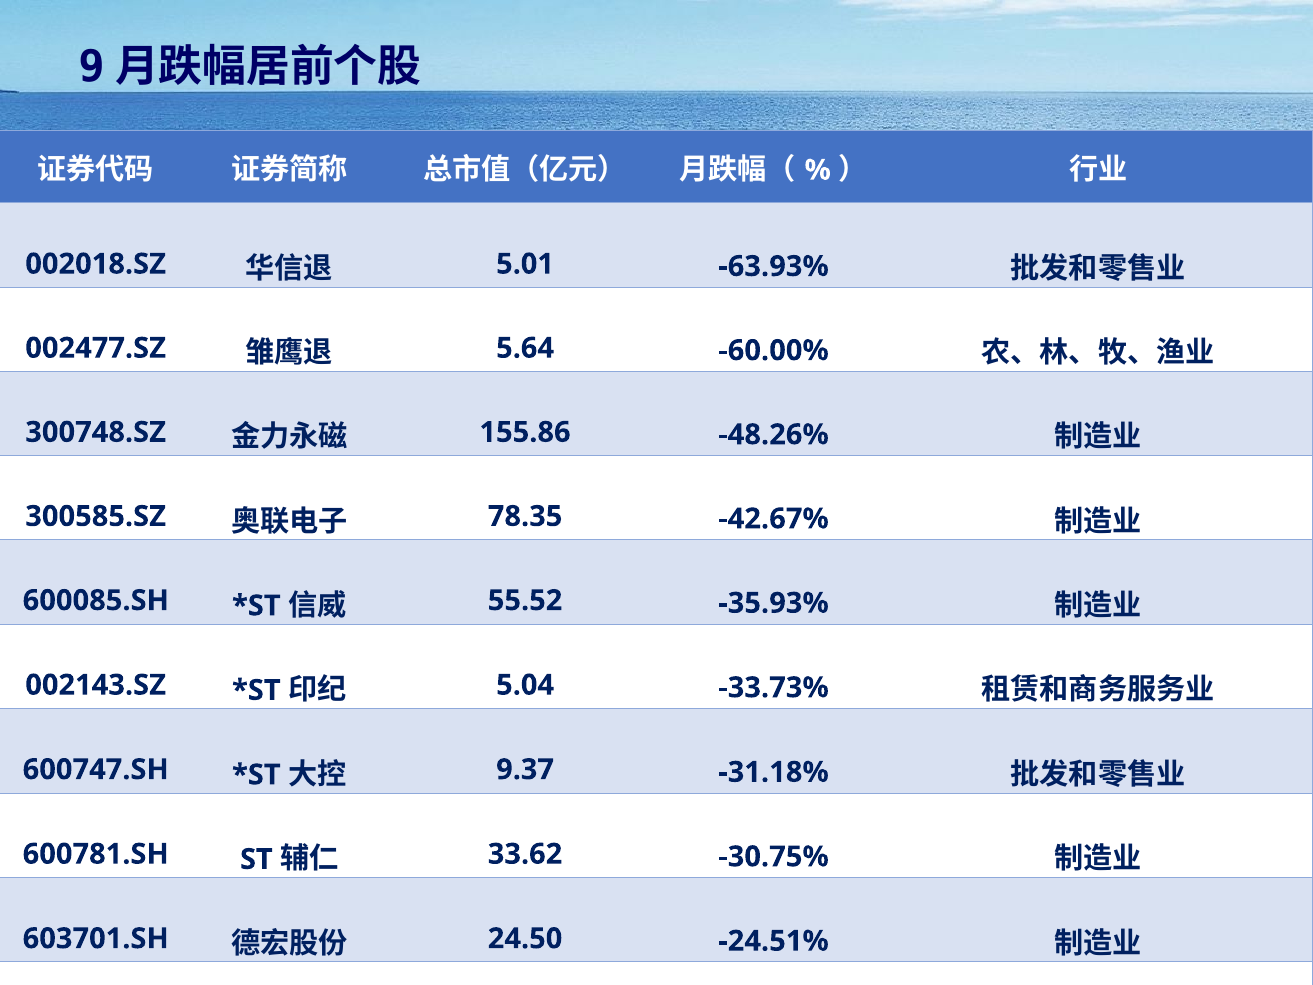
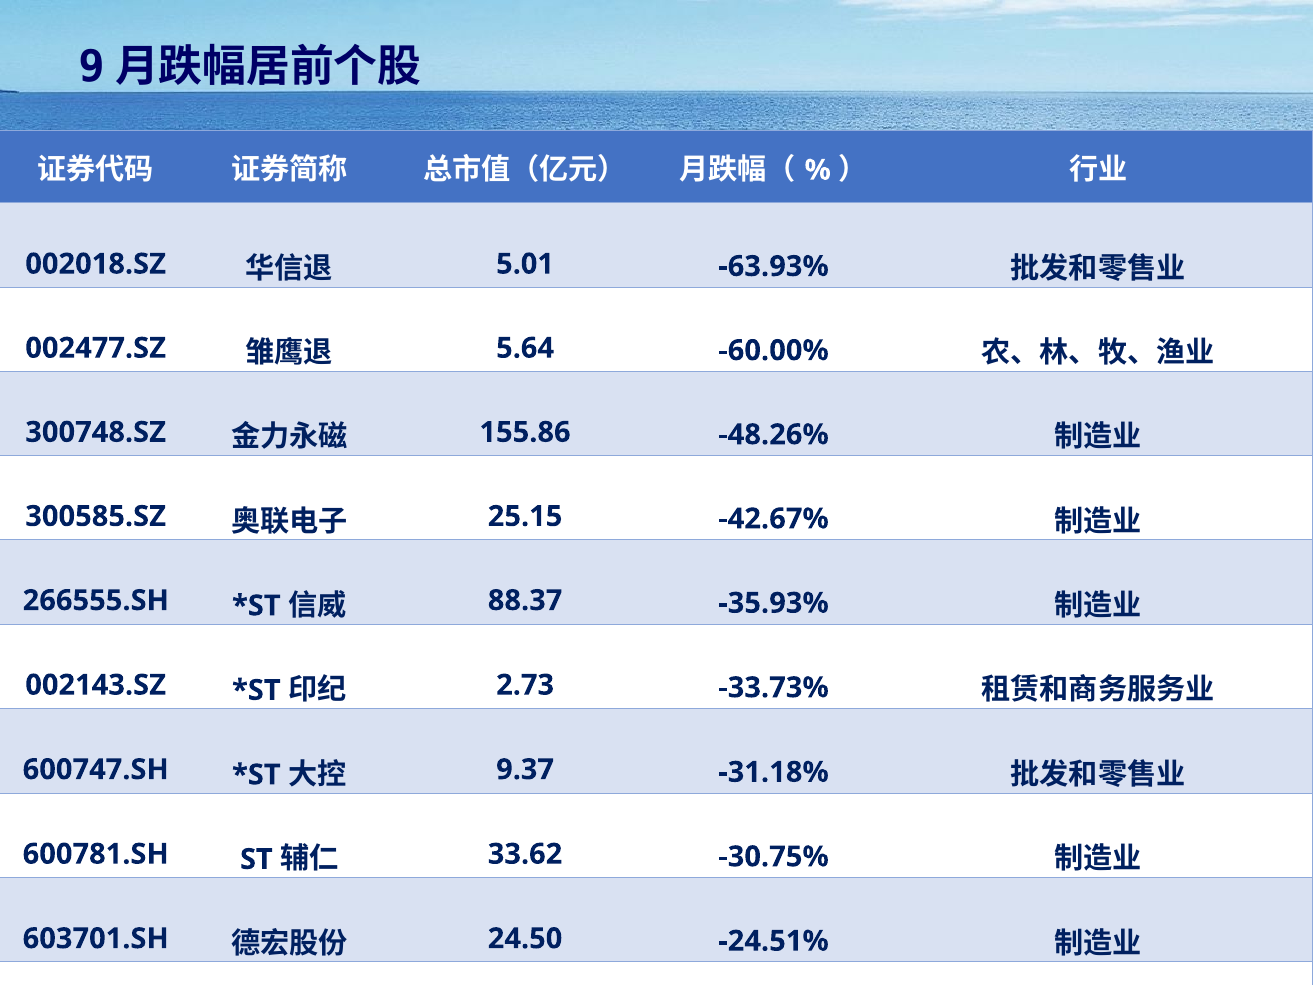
78.35: 78.35 -> 25.15 (525, 516)
600085.SH: 600085.SH -> 266555.SH (96, 600)
55.52: 55.52 -> 88.37 (525, 600)
5.04: 5.04 -> 2.73 (525, 685)
